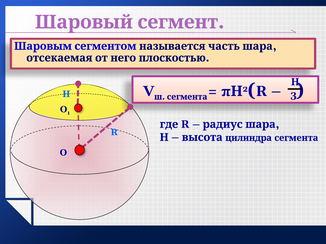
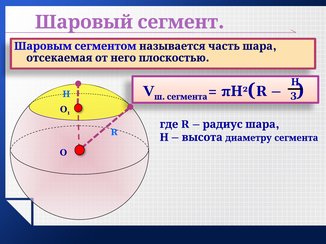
цилиндра: цилиндра -> диаметру (249, 138)
